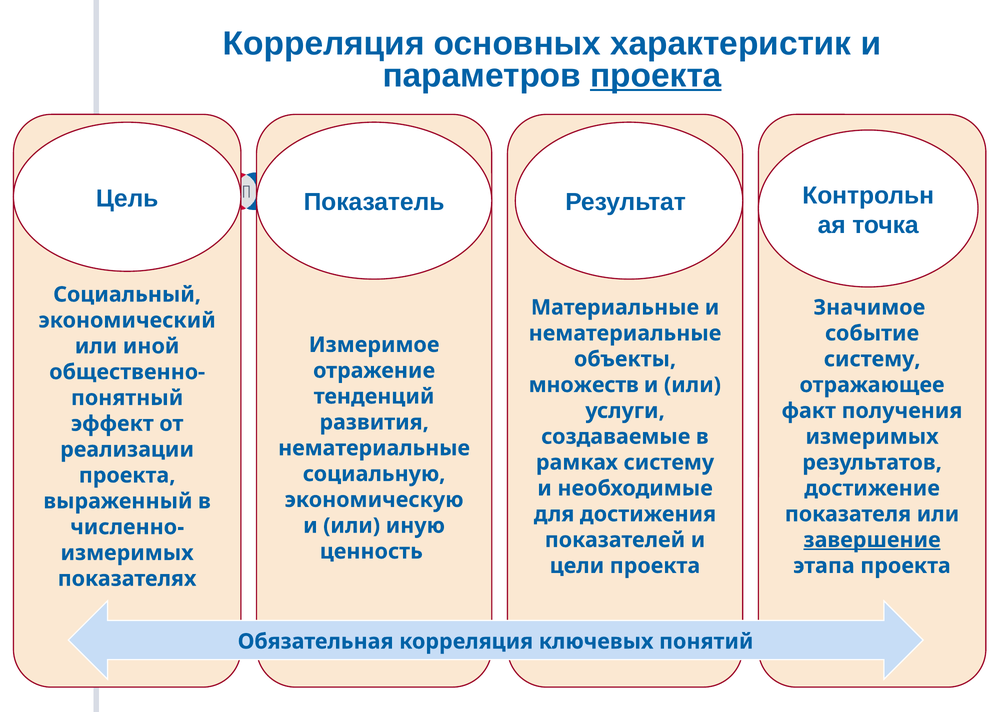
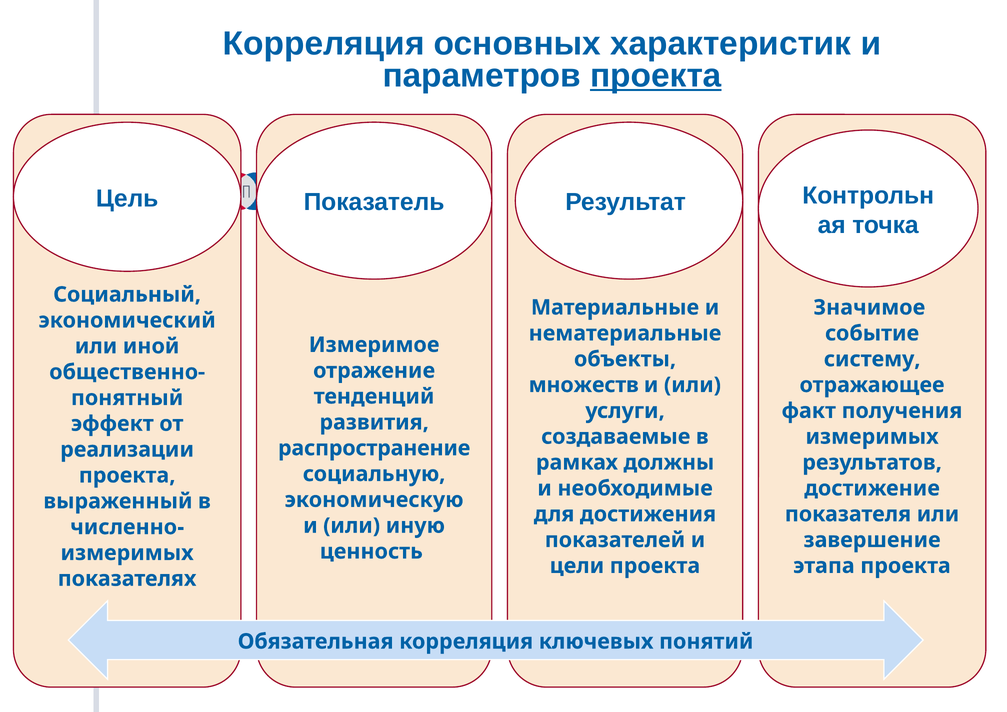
нематериальные: нематериальные -> распространение (374, 448)
рамках систему: систему -> должны (669, 463)
завершение underline: present -> none (872, 540)
